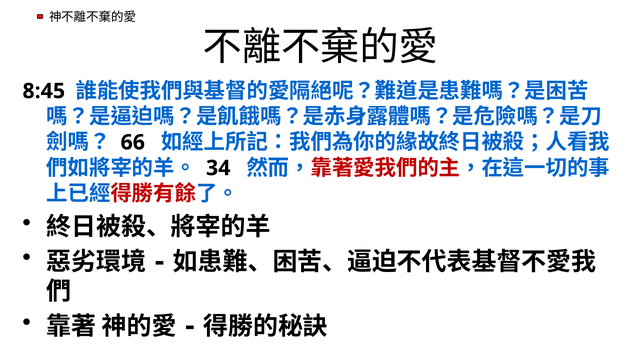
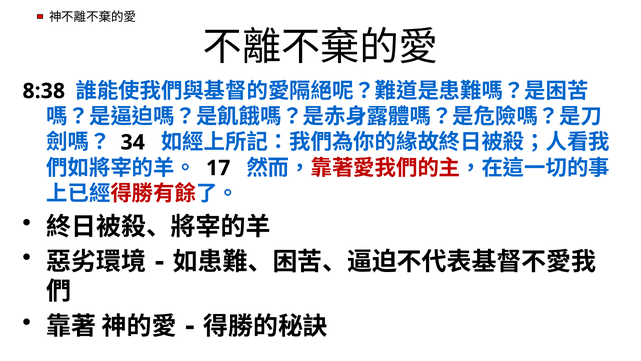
8:45: 8:45 -> 8:38 (44, 91)
66: 66 -> 34 (133, 142)
34: 34 -> 17 (218, 168)
